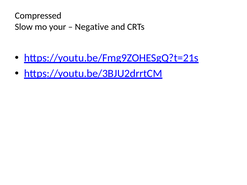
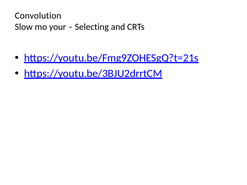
Compressed: Compressed -> Convolution (38, 16)
Negative: Negative -> Selecting (92, 27)
